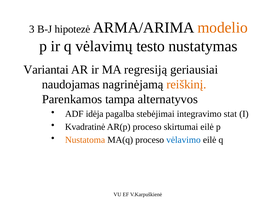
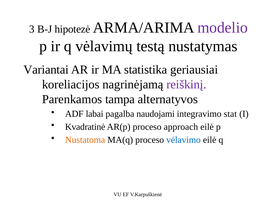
modelio colour: orange -> purple (223, 28)
testo: testo -> testą (151, 46)
regresiją: regresiją -> statistika (146, 70)
naudojamas: naudojamas -> koreliacijos (71, 84)
reiškinį colour: orange -> purple (186, 84)
idėja: idėja -> labai (95, 114)
stebėjimai: stebėjimai -> naudojami (156, 114)
skirtumai: skirtumai -> approach (181, 127)
